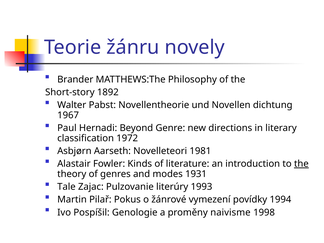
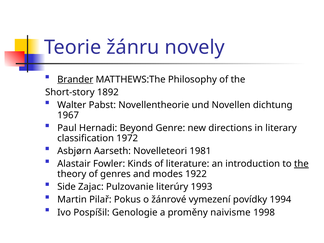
Brander underline: none -> present (75, 79)
1931: 1931 -> 1922 (196, 174)
Tale: Tale -> Side (67, 187)
